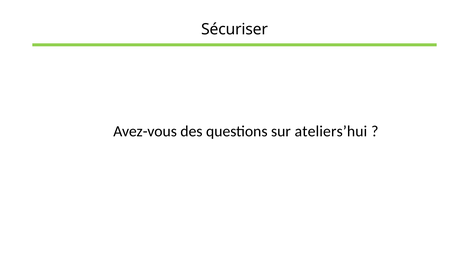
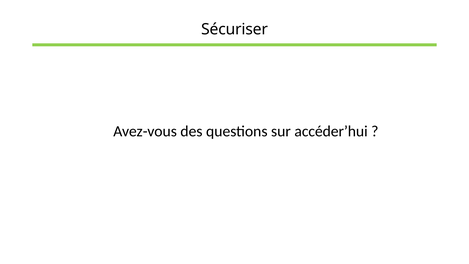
ateliers’hui: ateliers’hui -> accéder’hui (331, 131)
